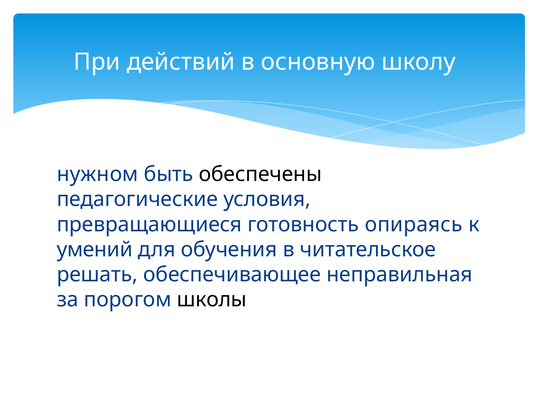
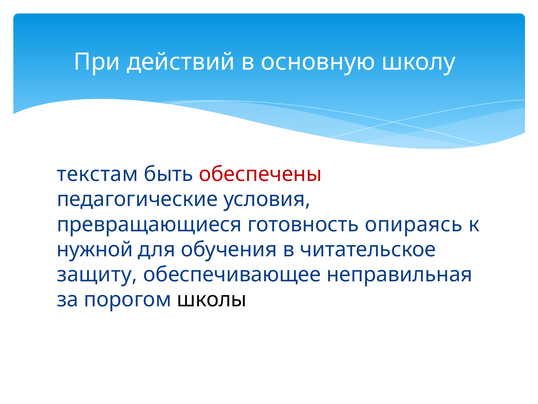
нужном: нужном -> текстам (98, 174)
обеспечены colour: black -> red (260, 174)
умений: умений -> нужной (95, 249)
решать: решать -> защиту (97, 274)
